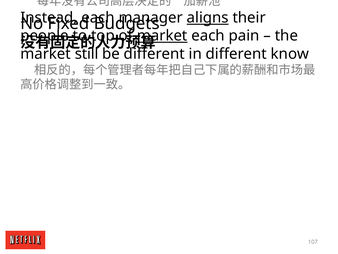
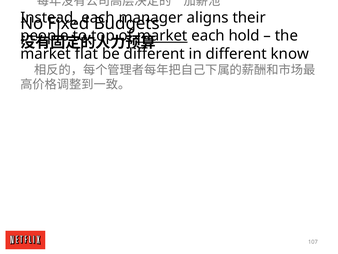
aligns underline: present -> none (208, 18)
pain: pain -> hold (244, 36)
still: still -> flat (86, 54)
